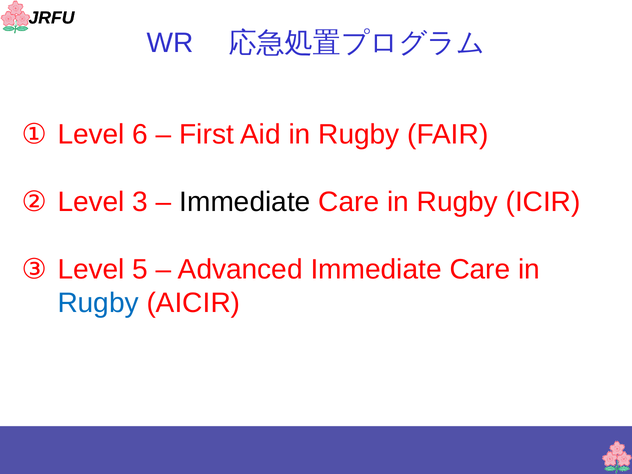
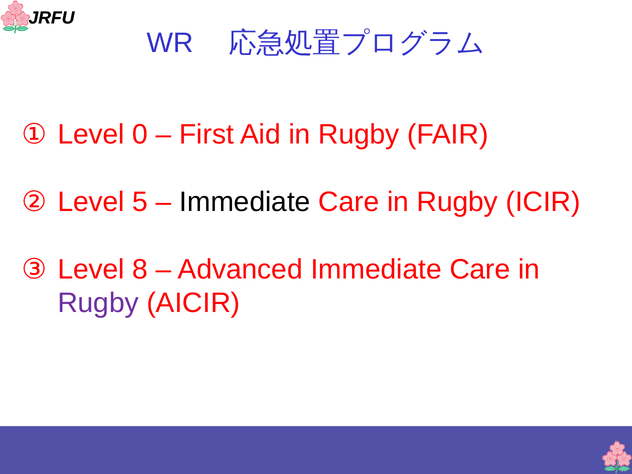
6: 6 -> 0 (140, 134)
3: 3 -> 5 (140, 202)
5: 5 -> 8 (140, 269)
Rugby colour: blue -> purple (98, 303)
